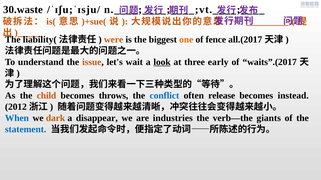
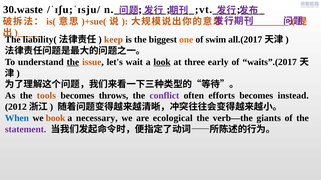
were: were -> keep (114, 40)
fence: fence -> swim (216, 40)
the underline: none -> present (73, 62)
child: child -> tools (46, 96)
conflict colour: blue -> purple (164, 96)
release: release -> efforts (222, 96)
dark: dark -> book (56, 118)
disappear: disappear -> necessary (97, 118)
industries: industries -> ecological (173, 118)
statement colour: blue -> purple (26, 130)
